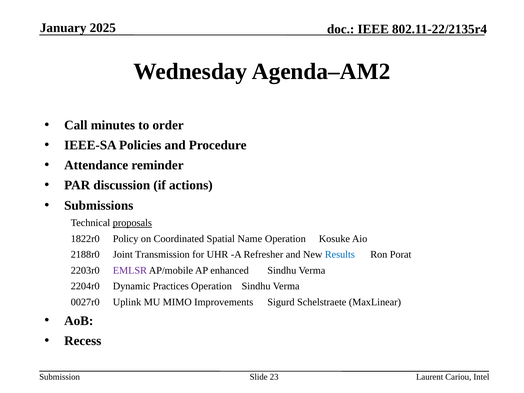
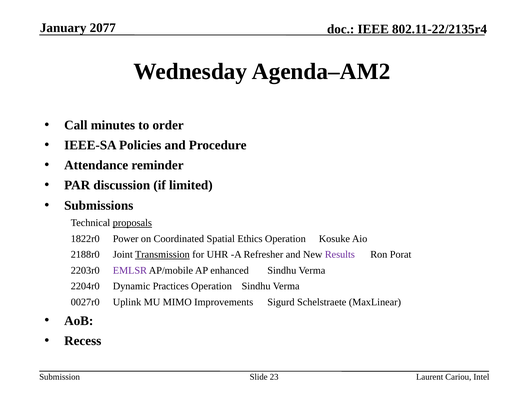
2025: 2025 -> 2077 (103, 28)
actions: actions -> limited (191, 185)
Policy: Policy -> Power (126, 239)
Name: Name -> Ethics (250, 239)
Transmission underline: none -> present (162, 255)
Results colour: blue -> purple (340, 255)
